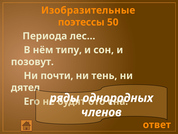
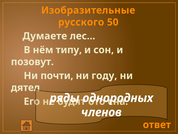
поэтессы: поэтессы -> русского (81, 22)
Периода: Периода -> Думаете (45, 36)
тень: тень -> году (104, 75)
